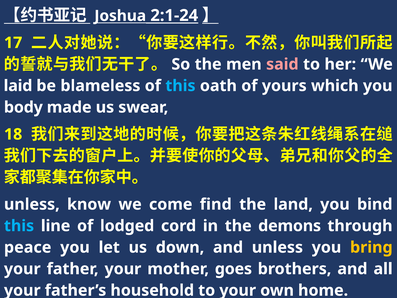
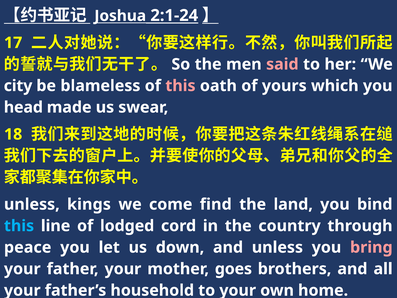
laid: laid -> city (18, 86)
this colour: light blue -> pink (180, 86)
body: body -> head (23, 107)
know: know -> kings (89, 204)
demons: demons -> country (290, 226)
bring colour: yellow -> pink (371, 247)
